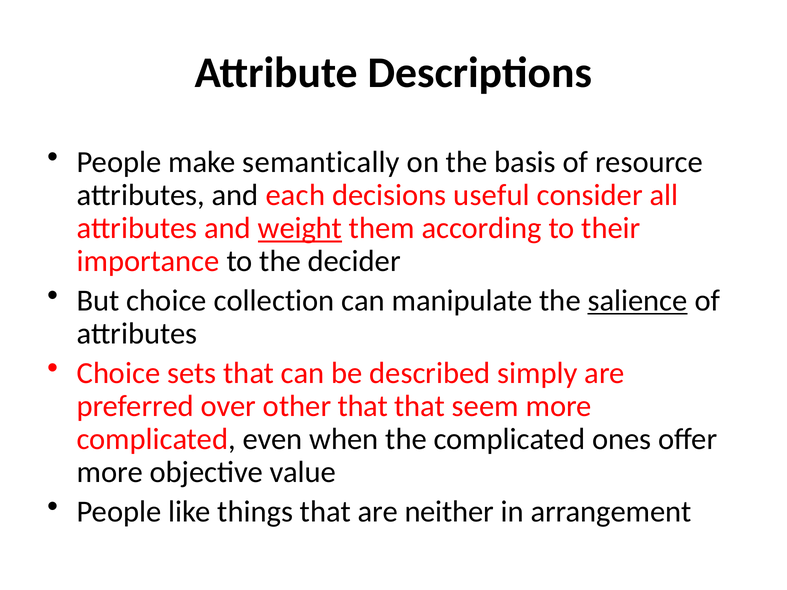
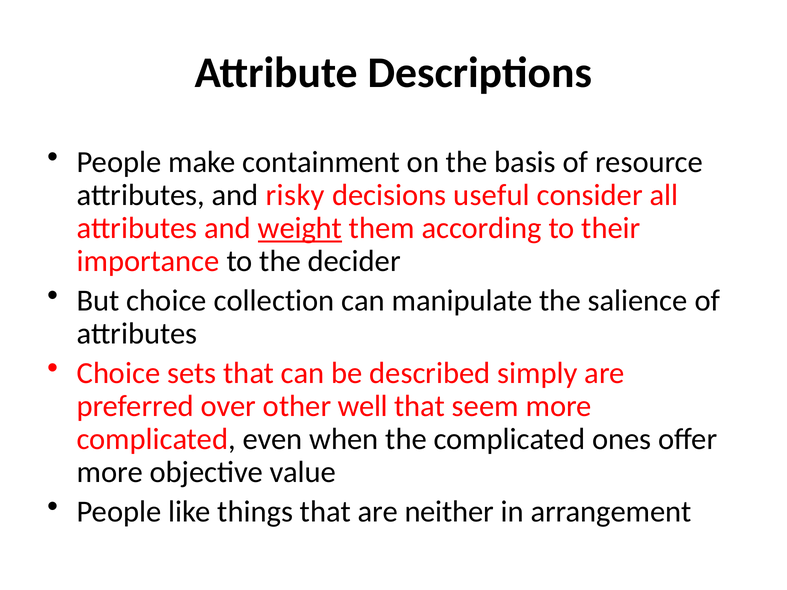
semantically: semantically -> containment (321, 162)
each: each -> risky (295, 195)
salience underline: present -> none (638, 301)
other that: that -> well (363, 406)
